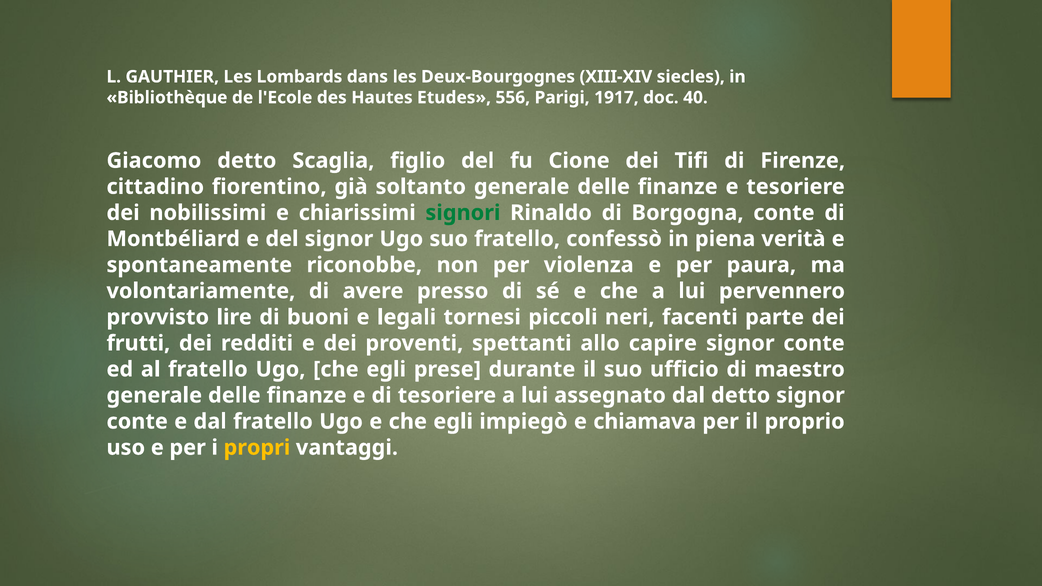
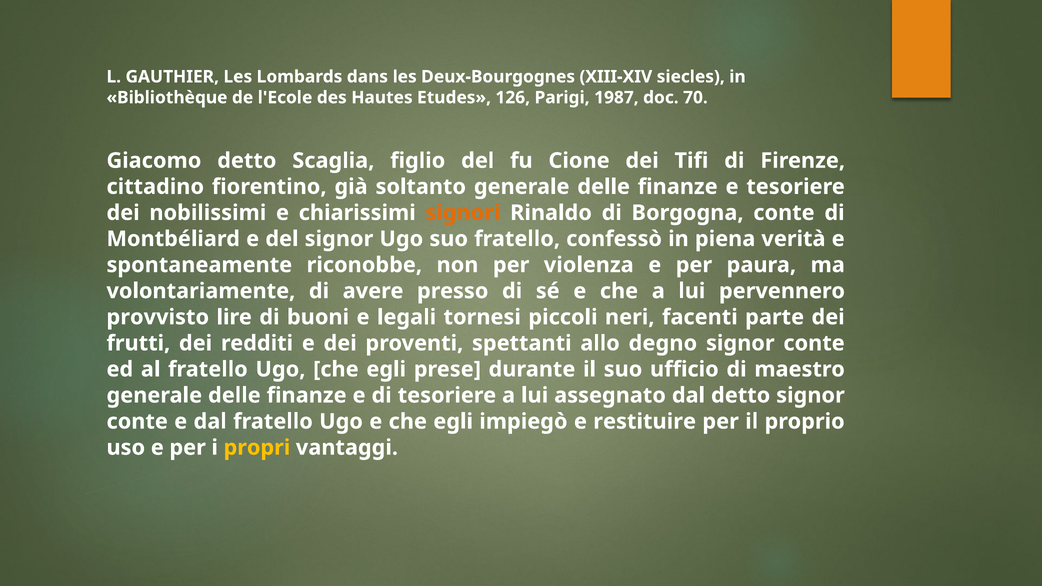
556: 556 -> 126 (513, 98)
1917: 1917 -> 1987 (616, 98)
40: 40 -> 70 (695, 98)
signori colour: green -> orange (463, 213)
capire: capire -> degno (663, 343)
chiamava: chiamava -> restituire (645, 422)
